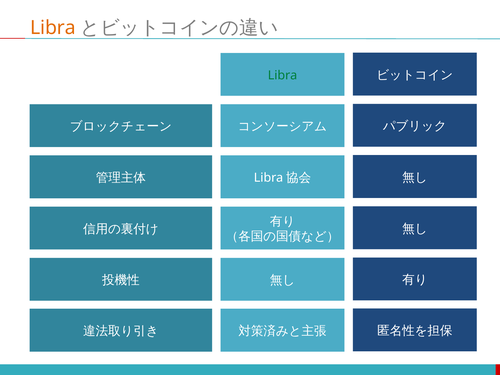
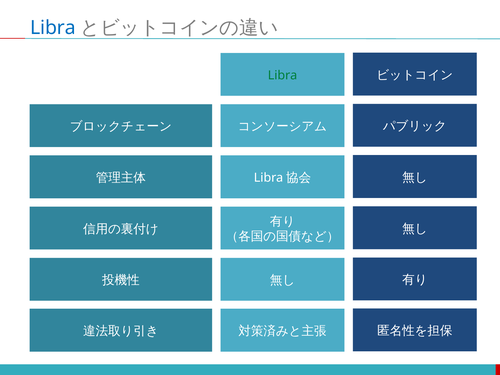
Libra colour: orange -> blue (53, 28)
